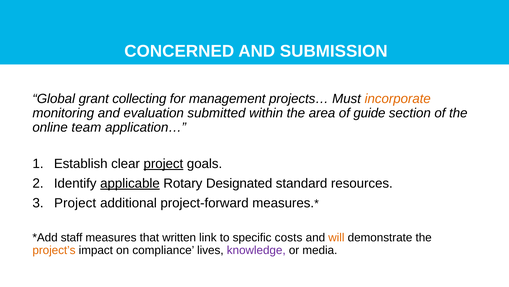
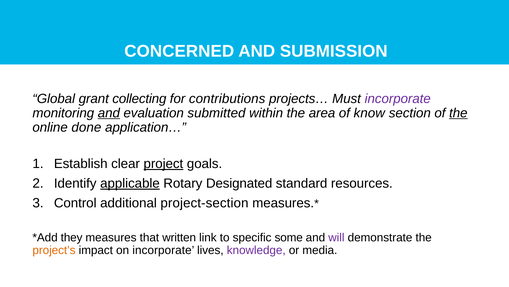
management: management -> contributions (227, 98)
incorporate colour: orange -> purple (398, 98)
and underline: none -> present (109, 113)
guide: guide -> know (369, 113)
the underline: none -> present (458, 113)
team: team -> done (86, 127)
Project: Project -> Control (75, 203)
project‐forward: project‐forward -> project‐section (204, 203)
staff: staff -> they (72, 237)
costs: costs -> some (289, 237)
will colour: orange -> purple (336, 237)
on compliance: compliance -> incorporate (163, 250)
